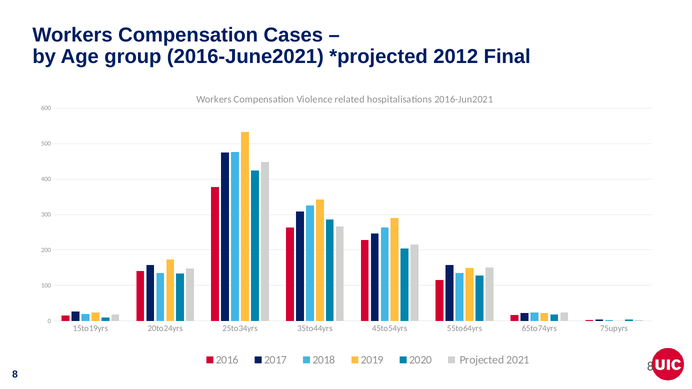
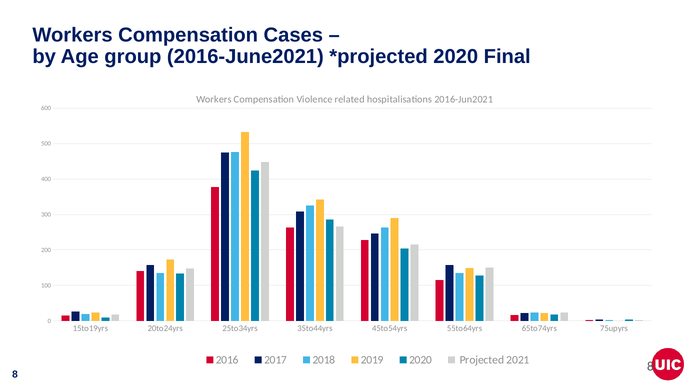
2012: 2012 -> 2020 (456, 57)
